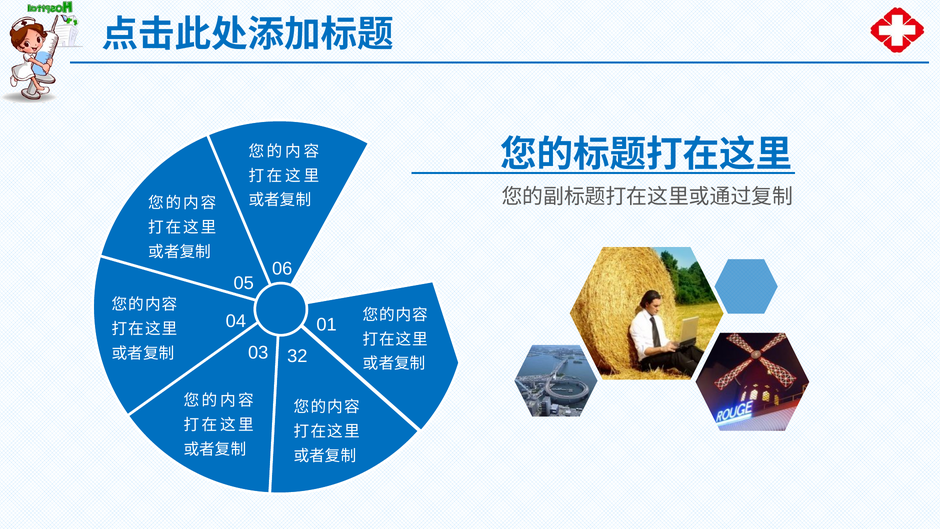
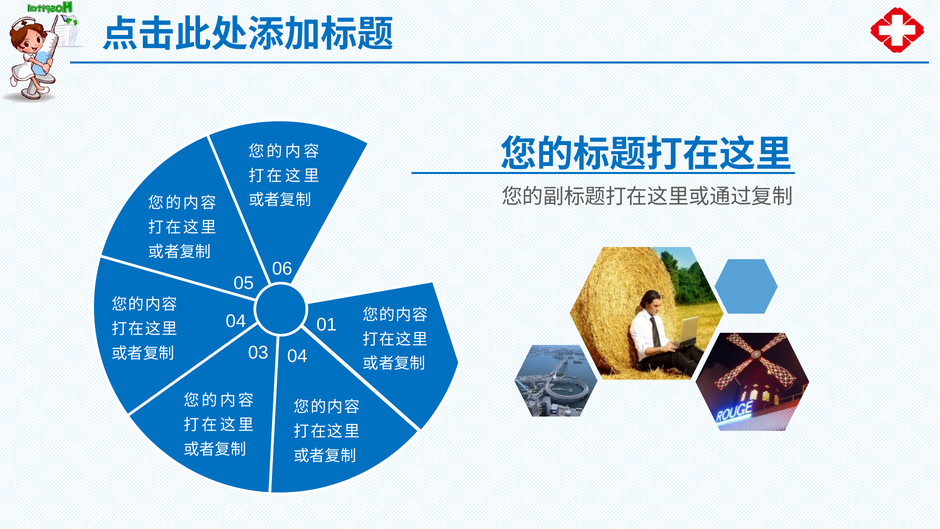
03 32: 32 -> 04 (297, 356)
